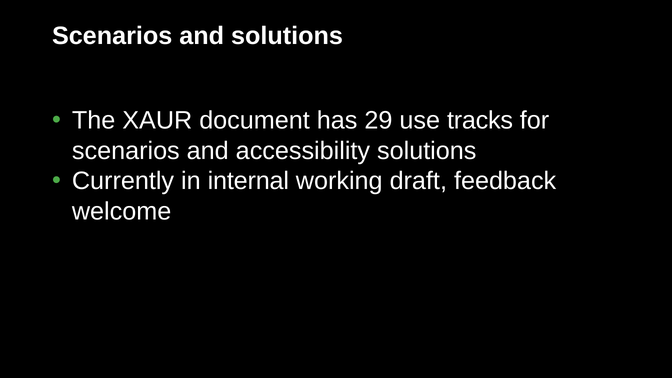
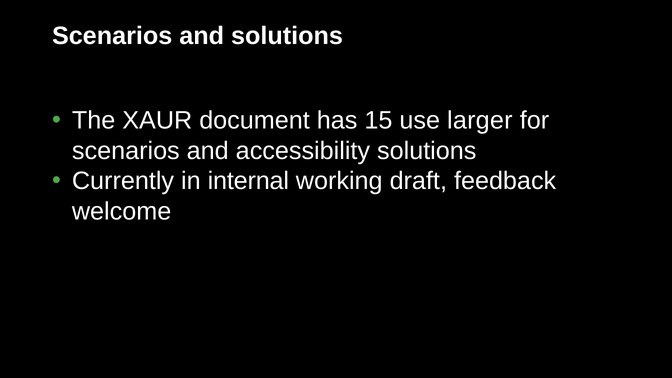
29: 29 -> 15 (378, 121)
tracks: tracks -> larger (480, 121)
